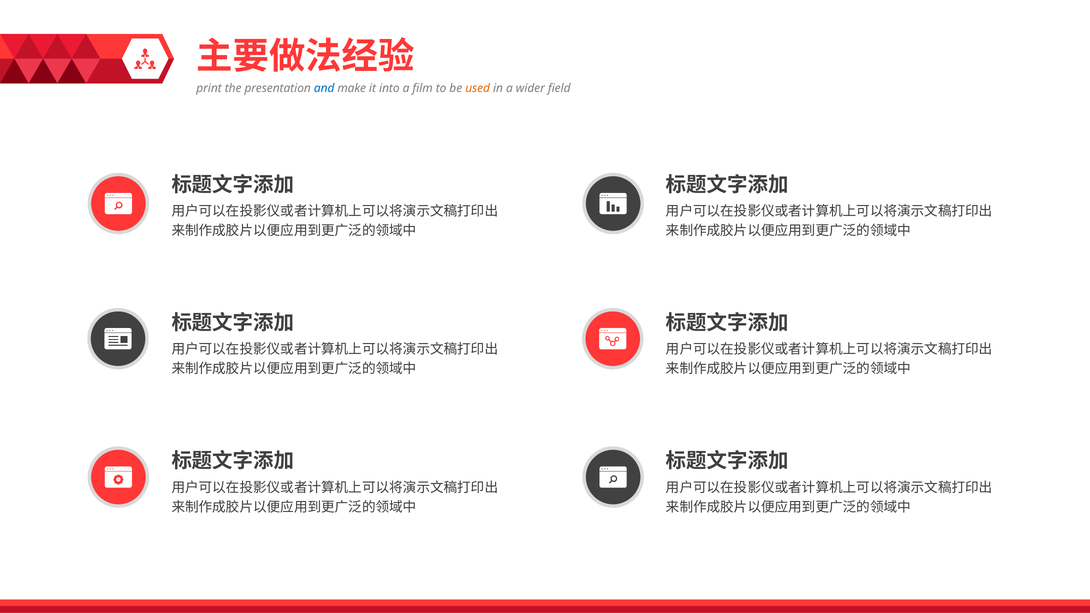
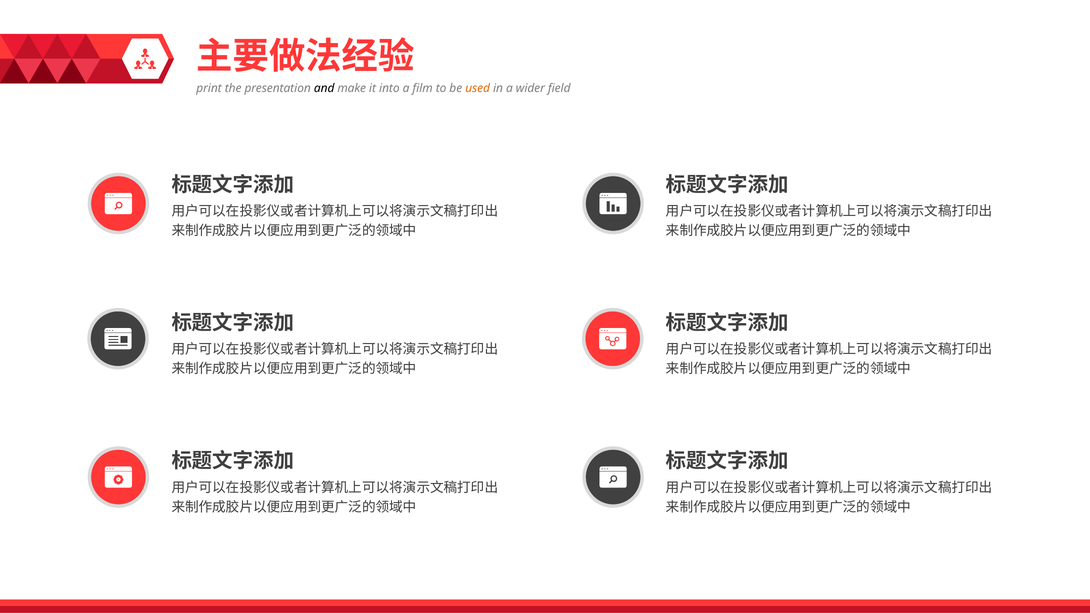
and colour: blue -> black (324, 89)
